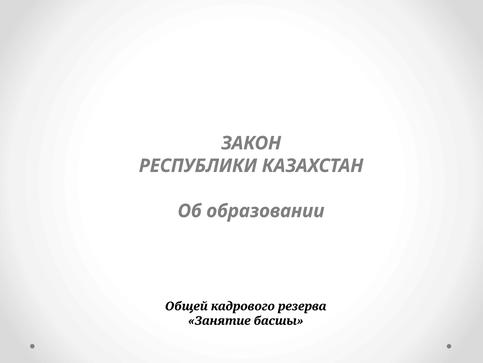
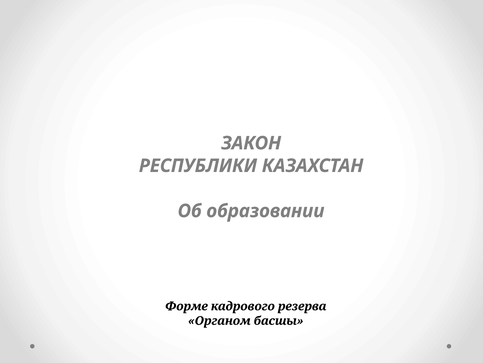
Общей: Общей -> Форме (186, 306)
Занятие: Занятие -> Органом (219, 320)
